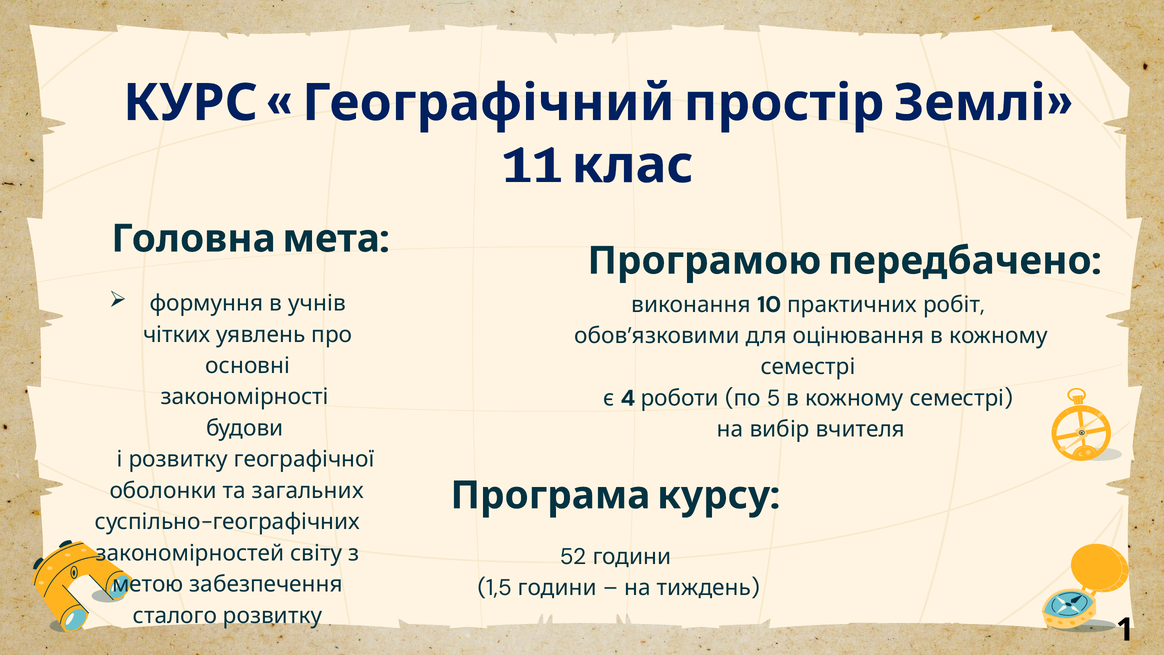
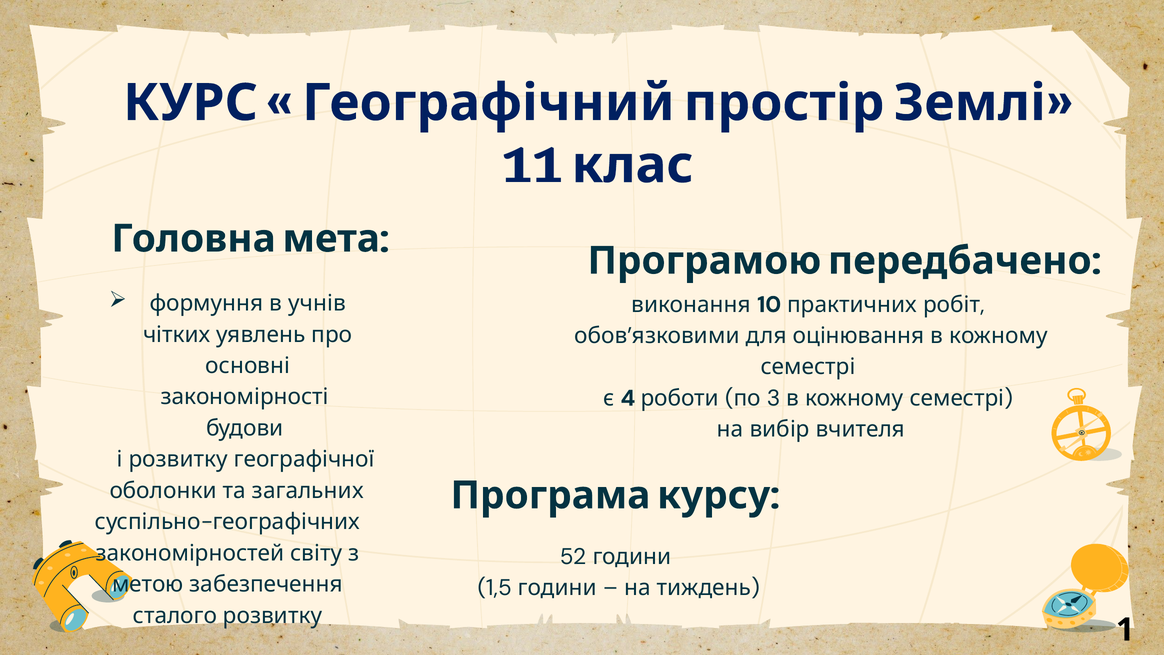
5: 5 -> 3 (774, 398)
